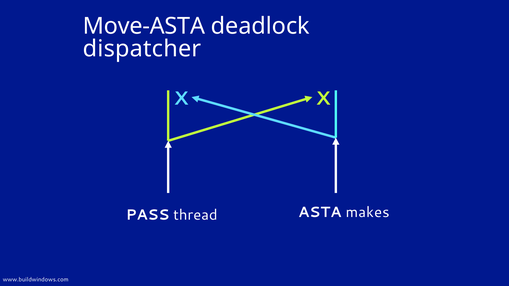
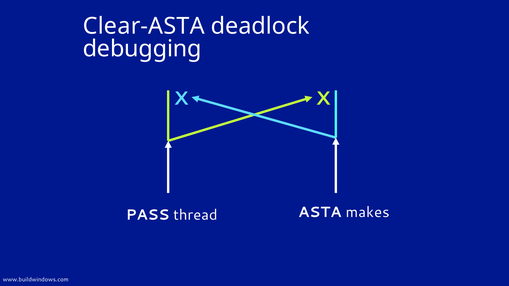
Move-ASTA: Move-ASTA -> Clear-ASTA (144, 26)
dispatcher: dispatcher -> debugging (142, 49)
